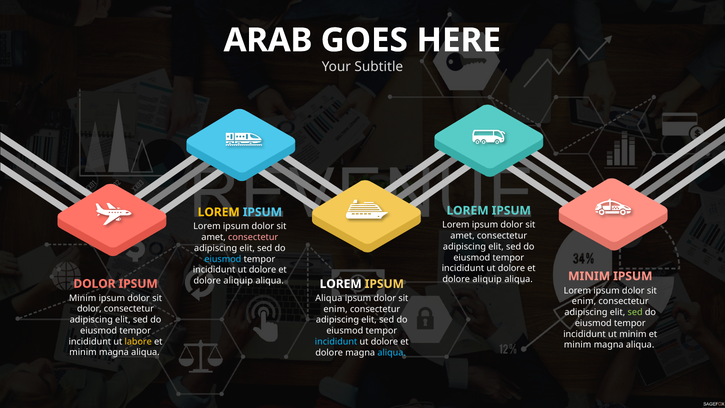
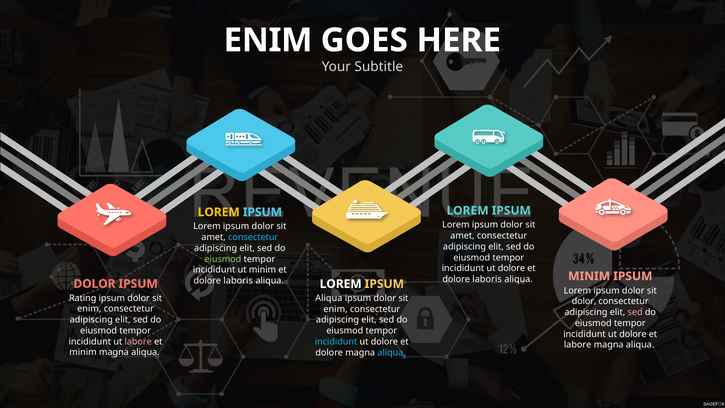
ARAB: ARAB -> ENIM (268, 40)
consectetur colour: pink -> light blue (253, 237)
eiusmod colour: light blue -> light green (223, 259)
dolore: dolore -> minim (262, 270)
aliquip: aliquip -> laboris (487, 279)
aliquip: aliquip -> laboris (238, 281)
Minim: Minim -> Rating (83, 298)
enim: enim -> dolor (584, 301)
dolor: dolor -> enim (89, 309)
sed colour: light green -> pink (635, 312)
minim: minim -> dolore (633, 334)
labore colour: yellow -> pink (138, 341)
minim: minim -> labore (578, 345)
